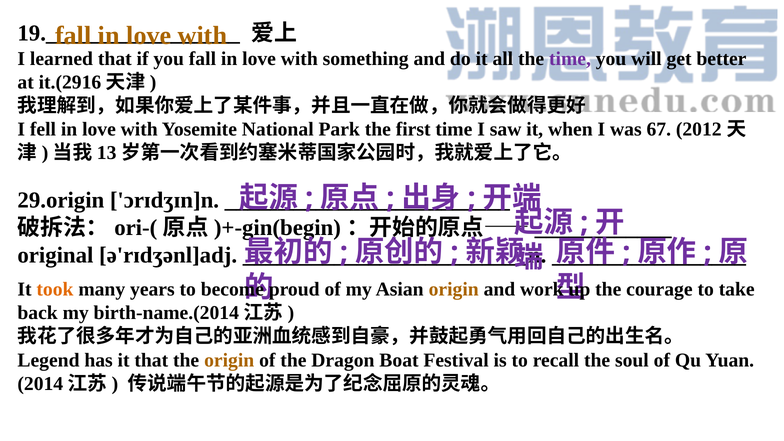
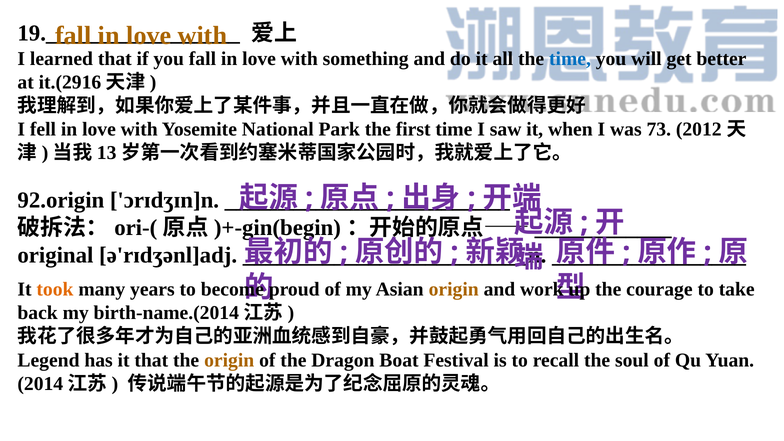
time colour: purple -> blue (570, 59)
67: 67 -> 73 (659, 129)
29.origin: 29.origin -> 92.origin (61, 200)
